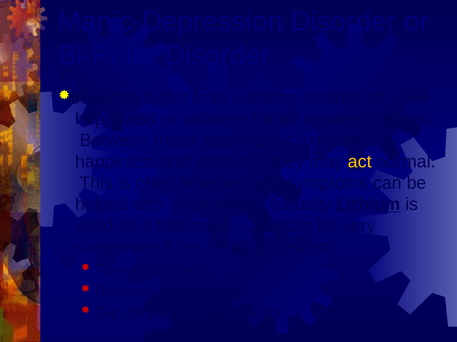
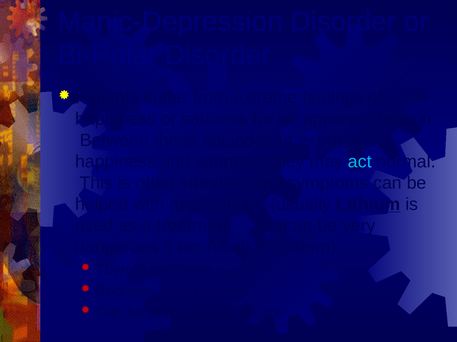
act colour: yellow -> light blue (360, 162)
